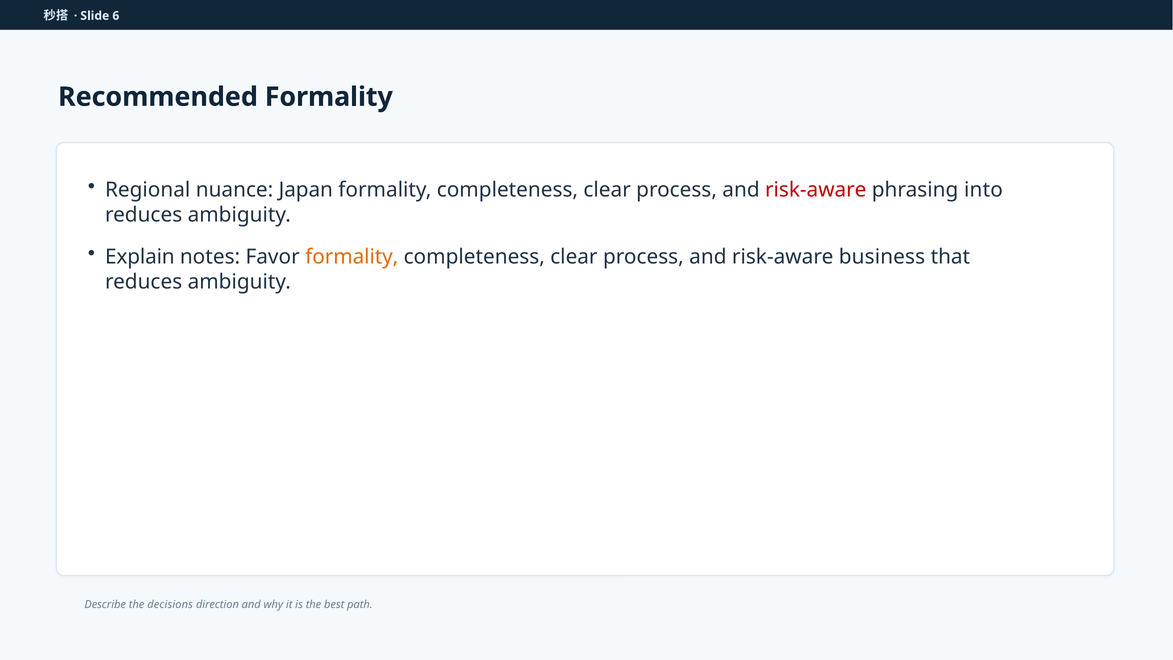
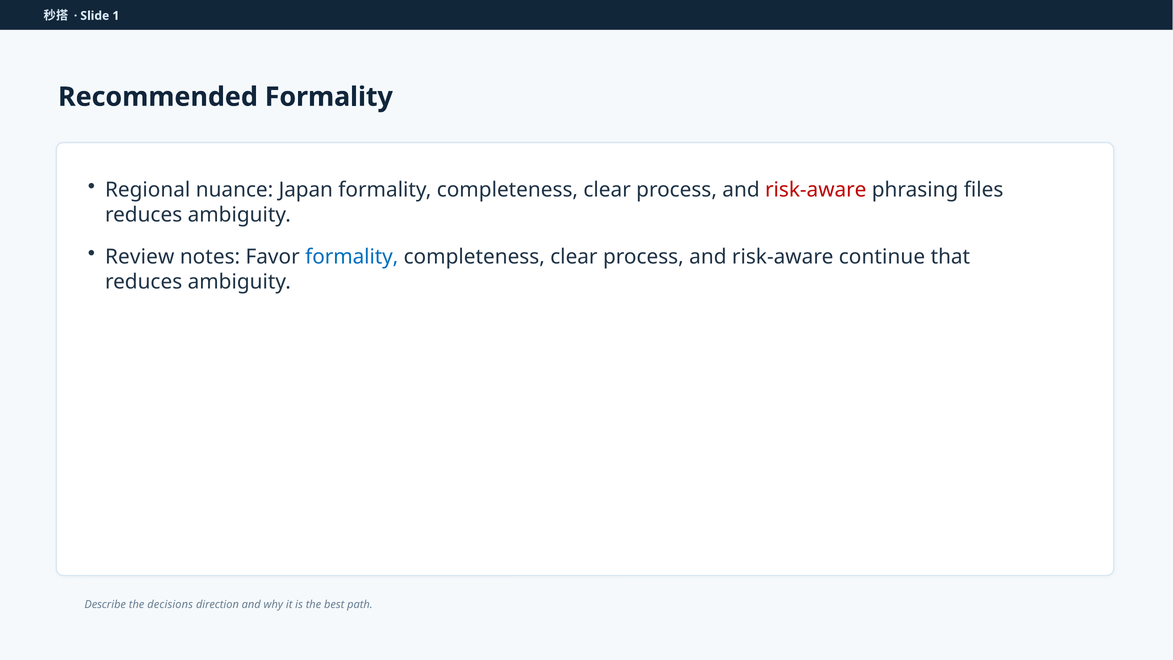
6: 6 -> 1 (116, 16)
into: into -> files (984, 190)
Explain: Explain -> Review (140, 257)
formality colour: orange -> blue (352, 257)
business: business -> continue (882, 257)
